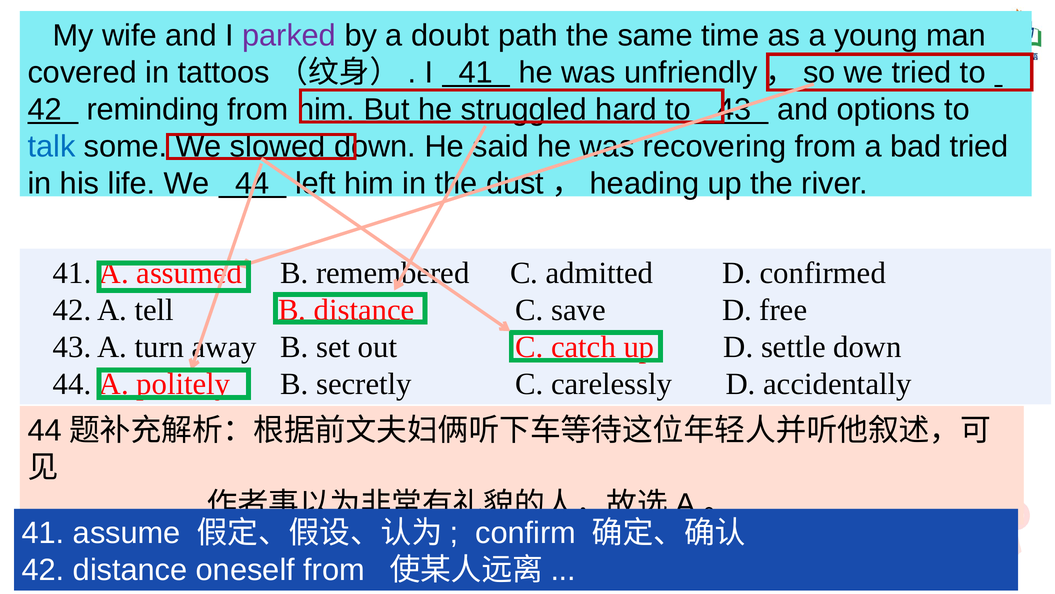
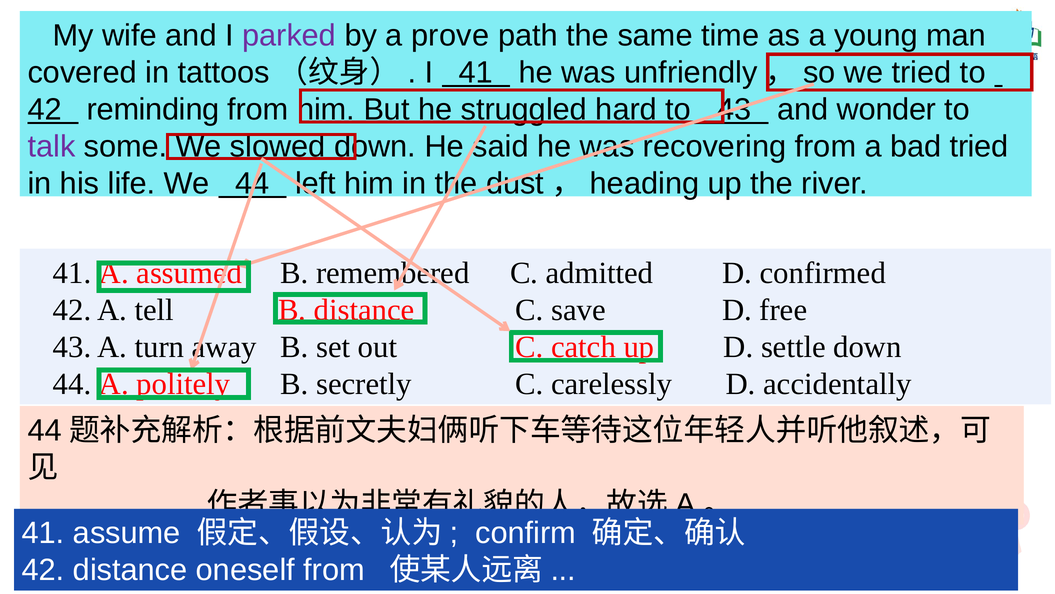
doubt: doubt -> prove (450, 36)
options: options -> wonder (887, 109)
talk colour: blue -> purple (51, 146)
